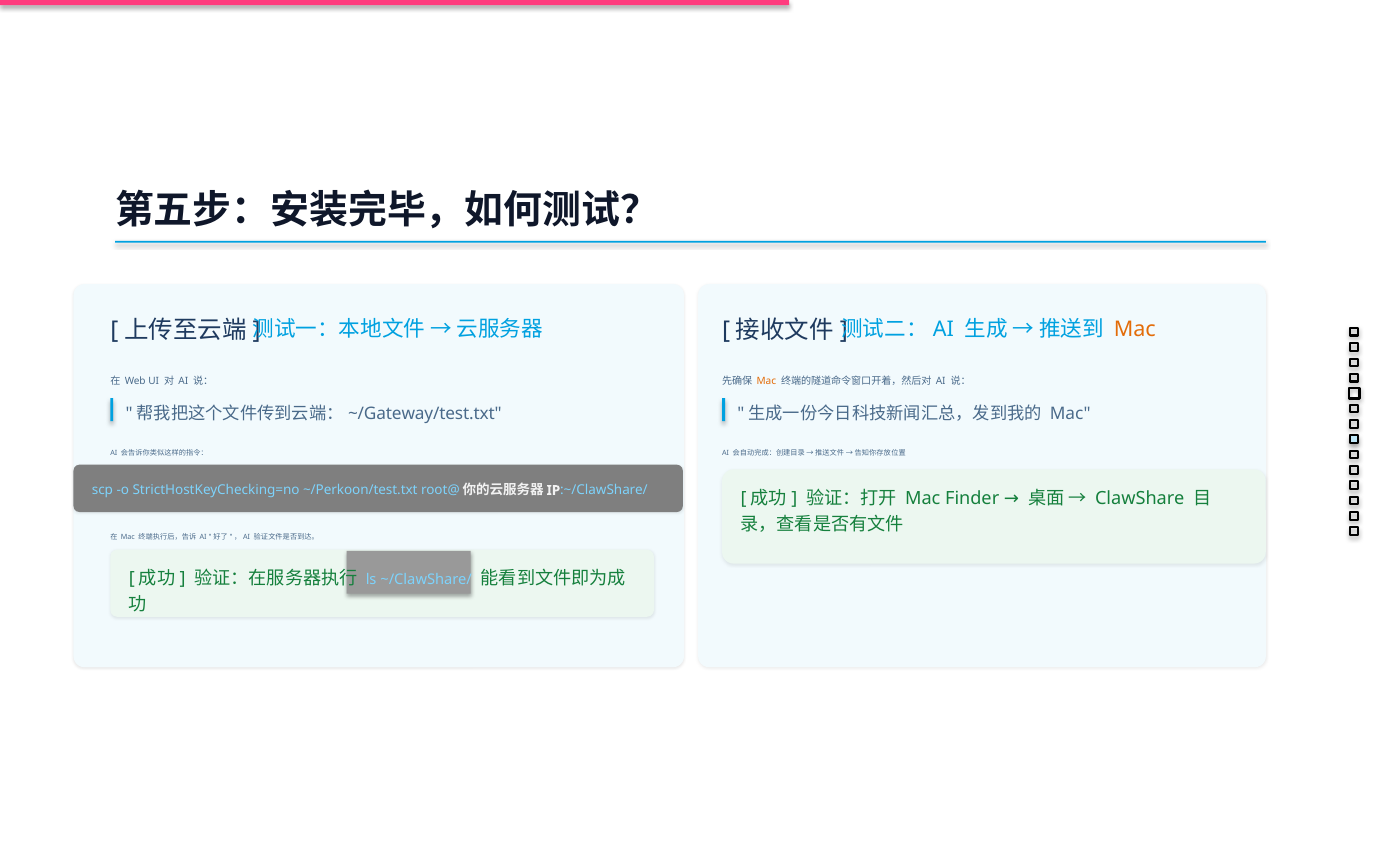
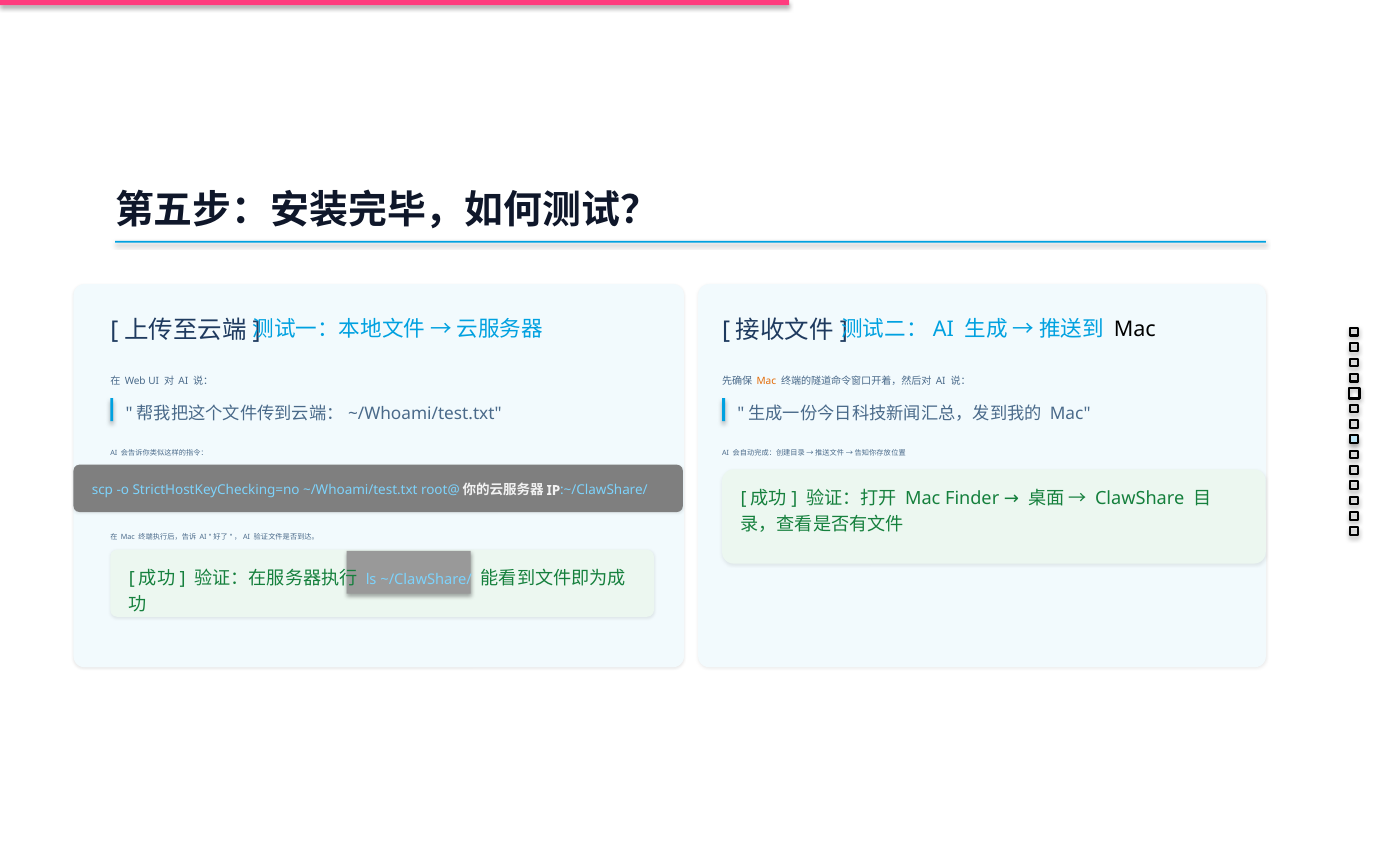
Mac colour: orange -> black (1135, 329)
~/Gateway/test.txt: ~/Gateway/test.txt -> ~/Whoami/test.txt (425, 414)
StrictHostKeyChecking=no ~/Perkoon/test.txt: ~/Perkoon/test.txt -> ~/Whoami/test.txt (360, 490)
